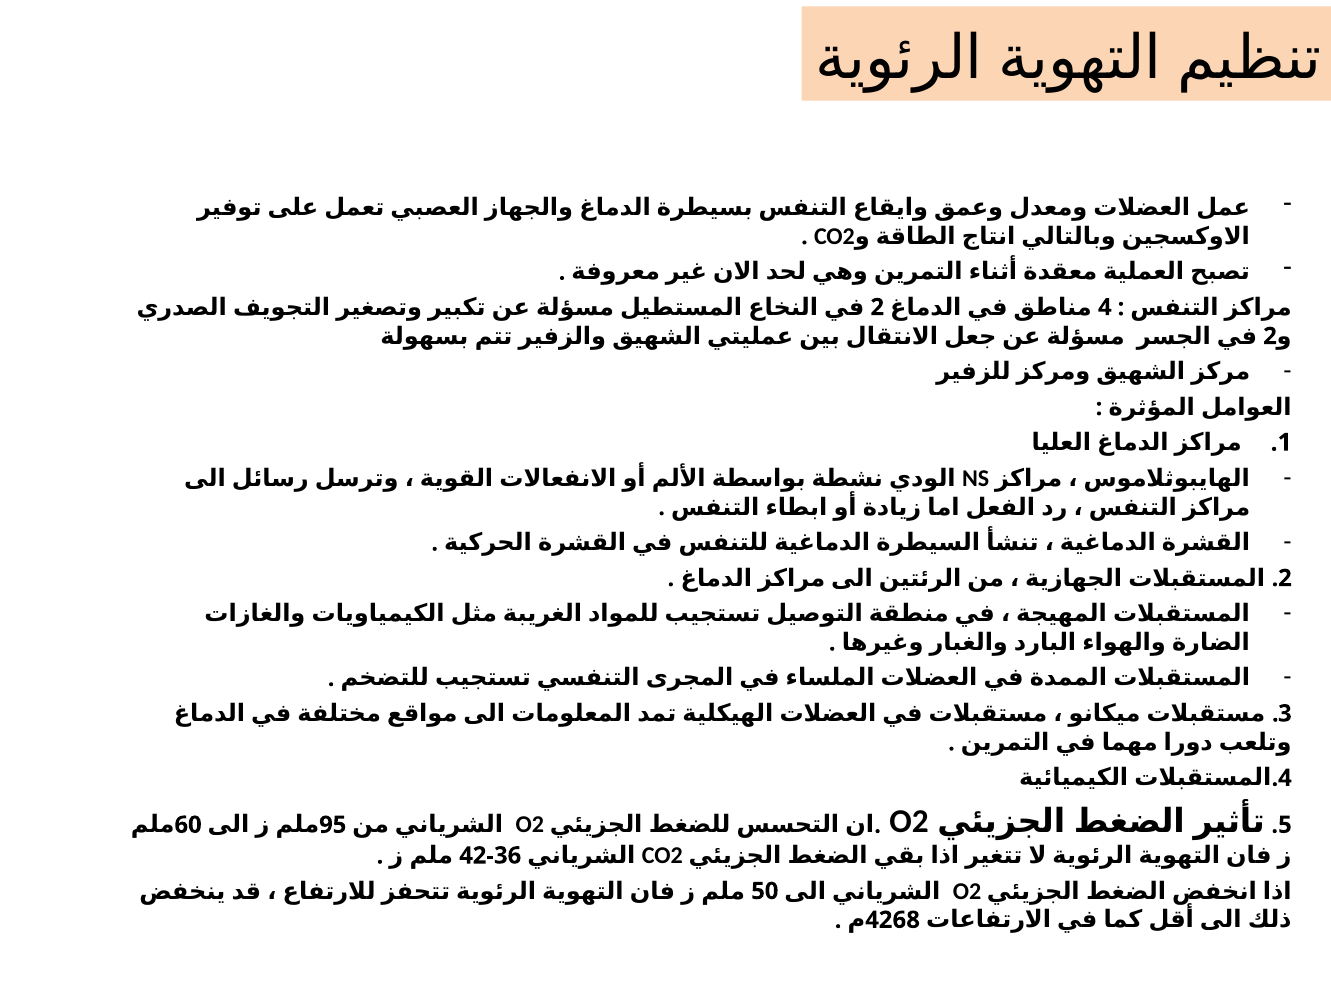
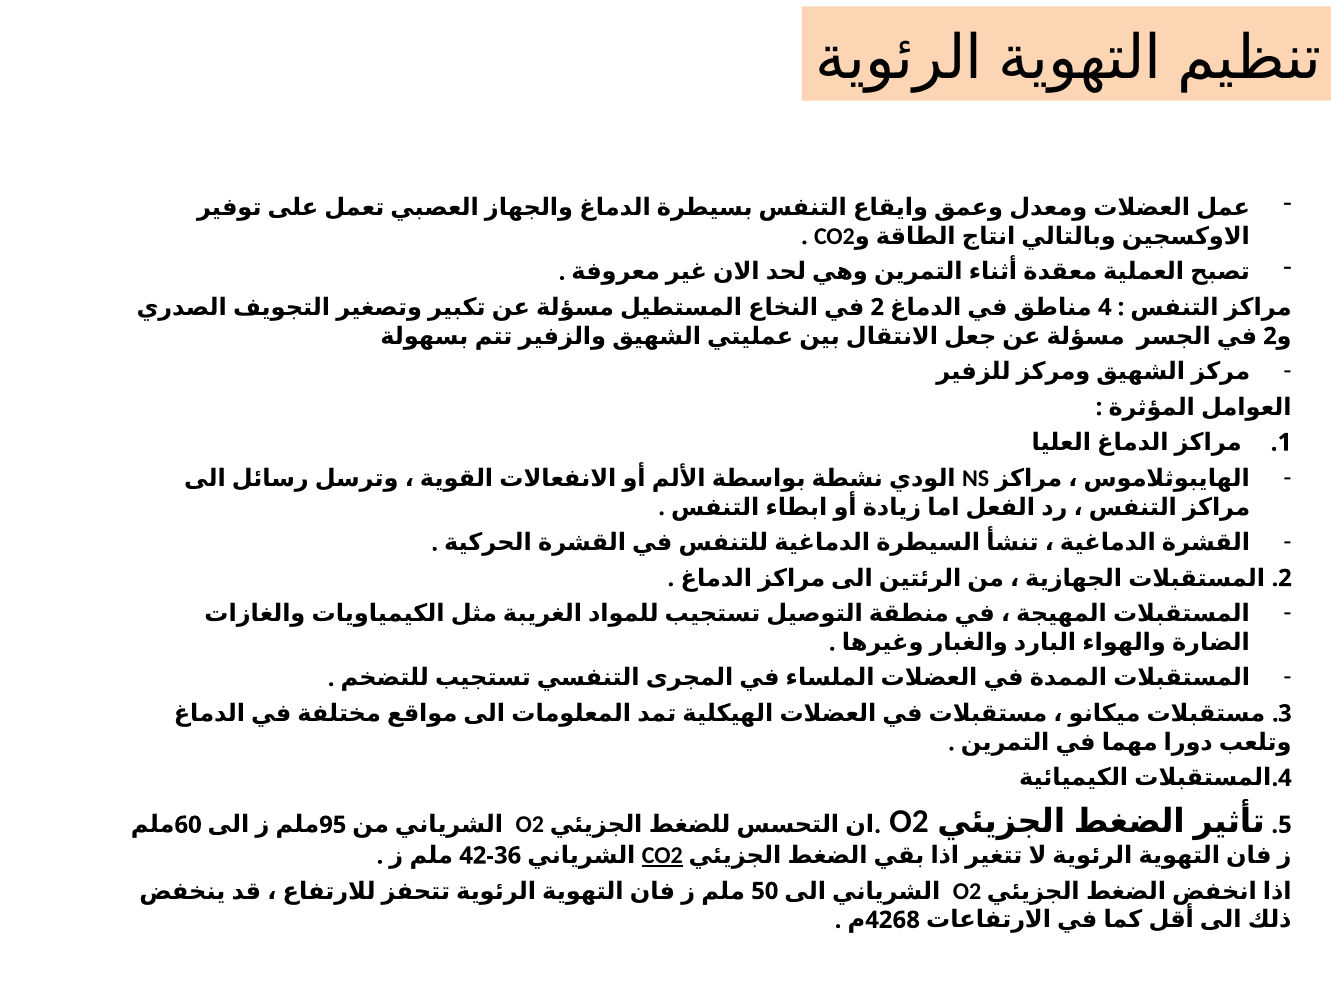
CO2 underline: none -> present (662, 856)
